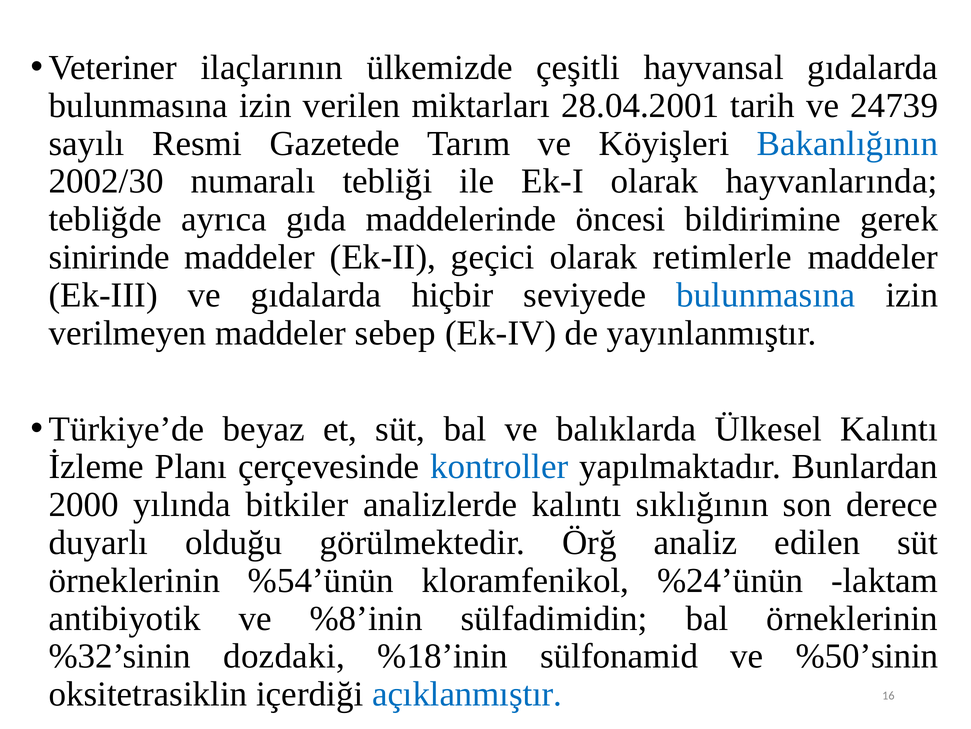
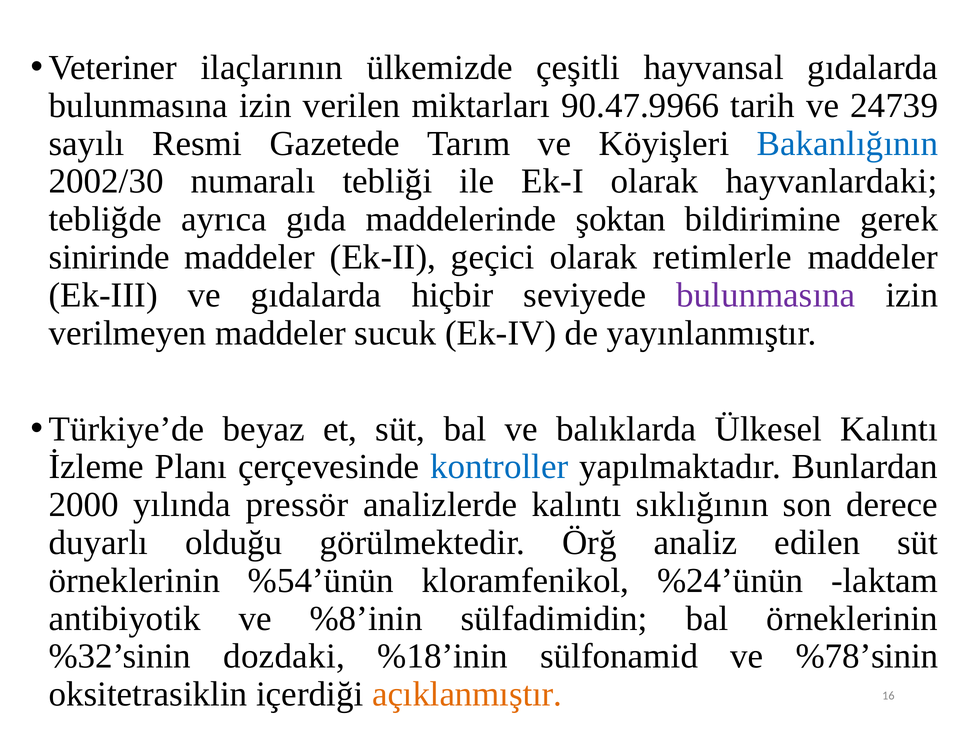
28.04.2001: 28.04.2001 -> 90.47.9966 (640, 106)
hayvanlarında: hayvanlarında -> hayvanlardaki (832, 181)
öncesi: öncesi -> şoktan (621, 219)
bulunmasına colour: blue -> purple (766, 295)
sebep: sebep -> sucuk (395, 333)
bitkiler: bitkiler -> pressör (297, 504)
%50’sinin: %50’sinin -> %78’sinin (867, 656)
açıklanmıştır colour: blue -> orange (467, 693)
